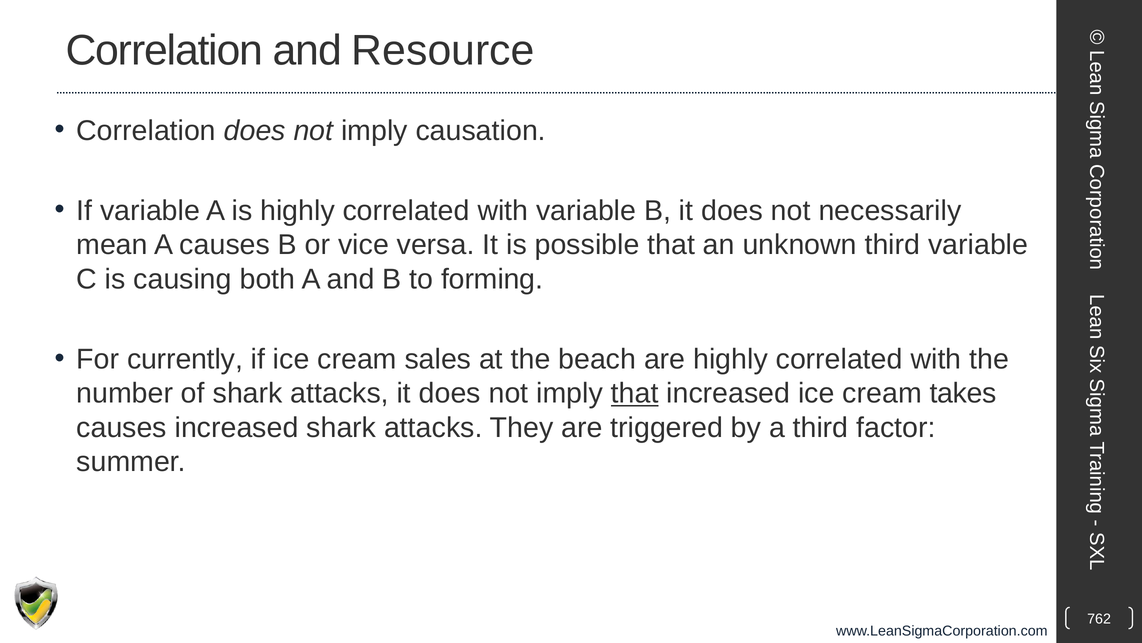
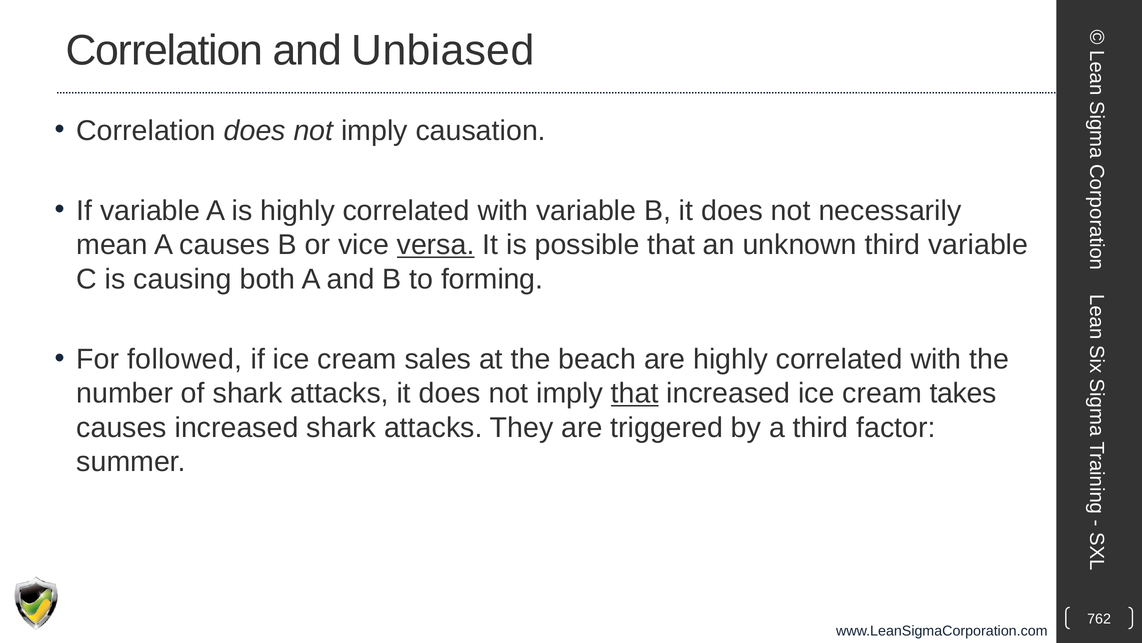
Resource: Resource -> Unbiased (443, 51)
versa underline: none -> present (436, 245)
currently: currently -> followed (185, 359)
